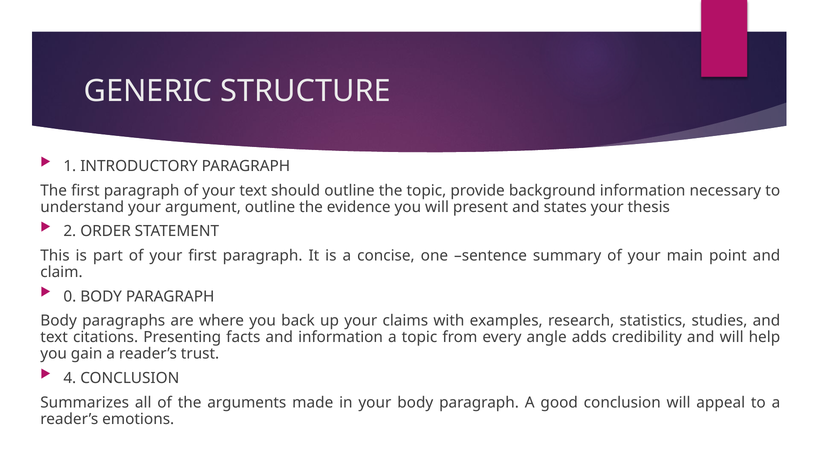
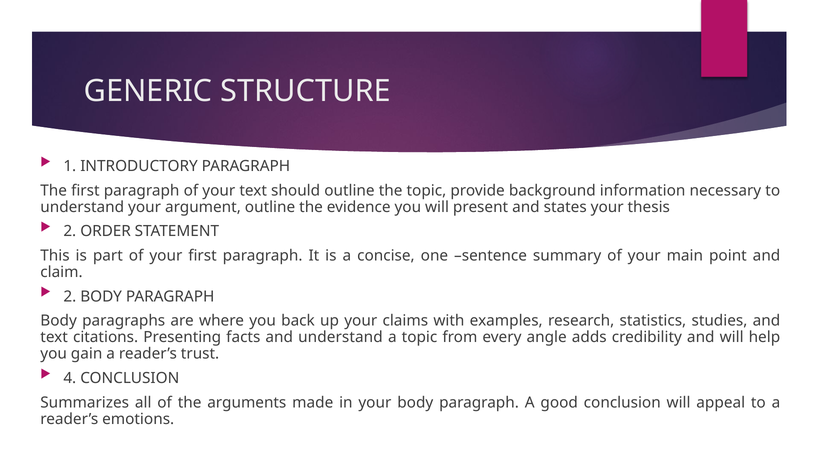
0: 0 -> 2 (70, 296)
and information: information -> understand (340, 337)
